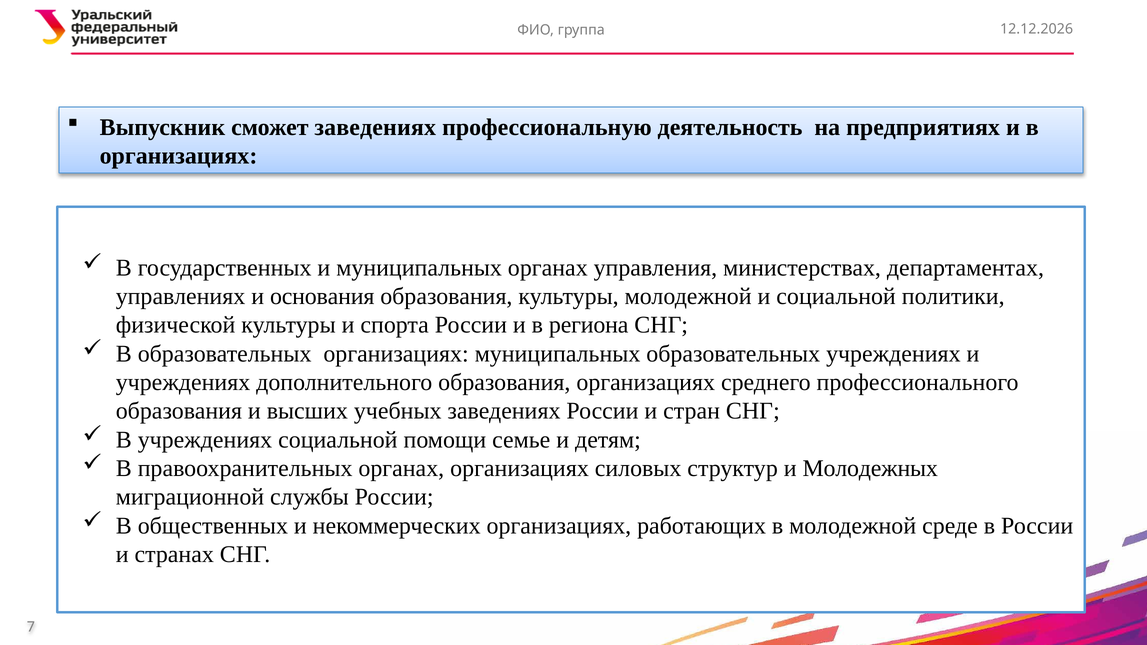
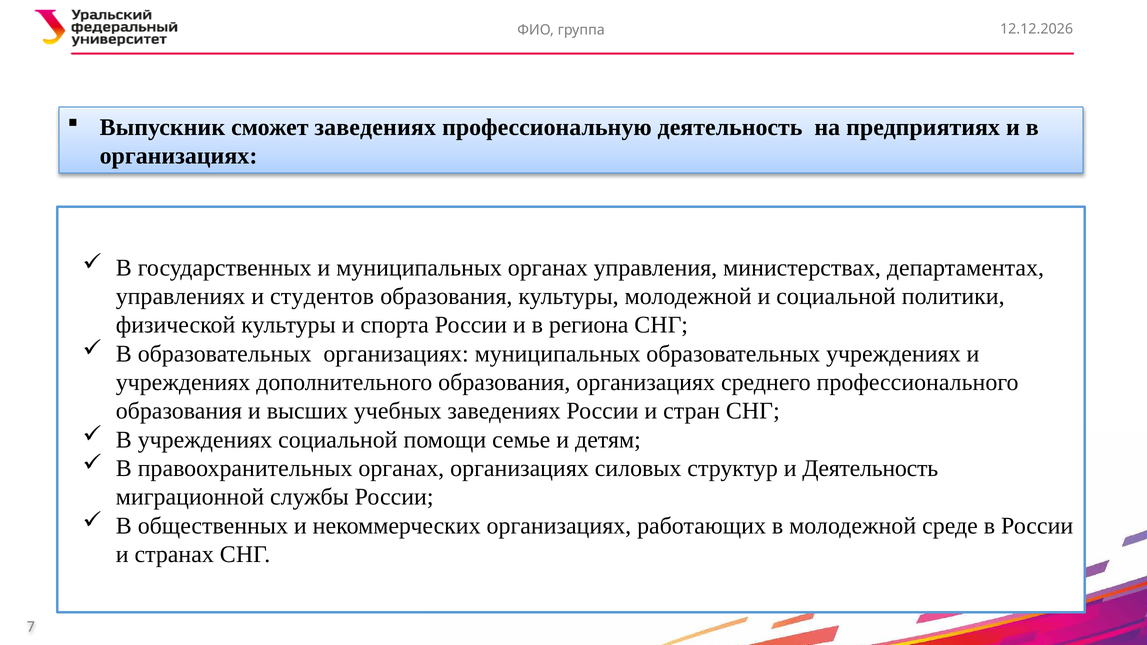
основания: основания -> студентов (322, 296)
и Молодежных: Молодежных -> Деятельность (870, 469)
